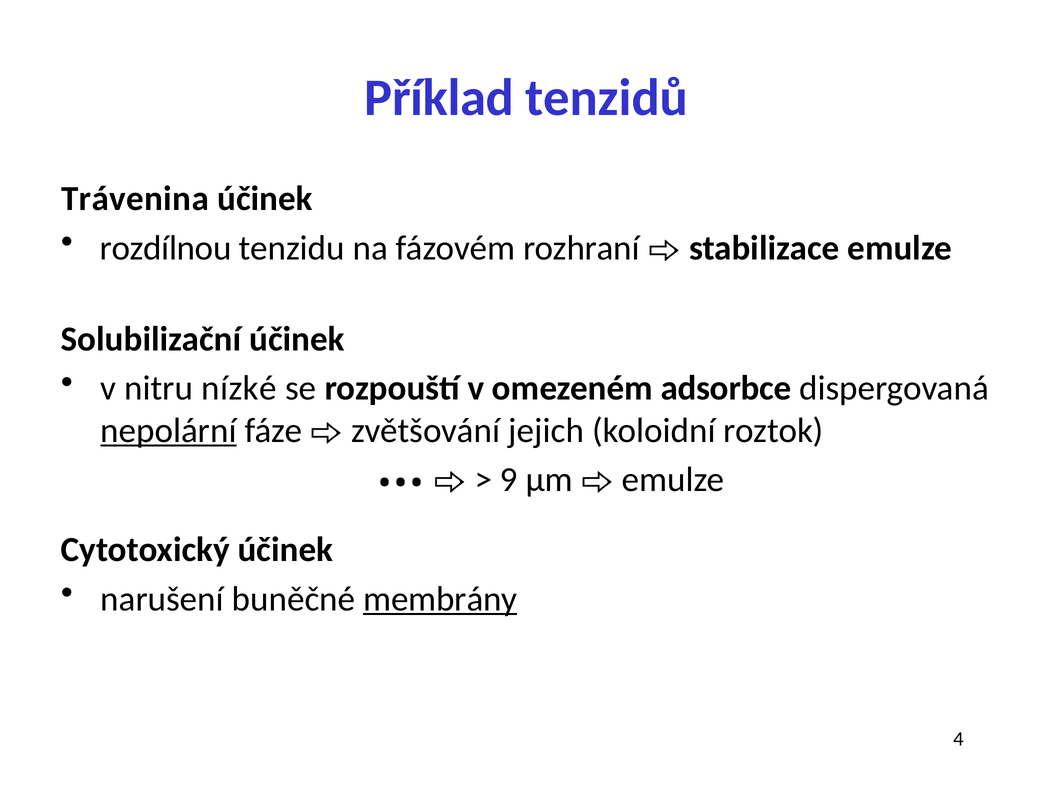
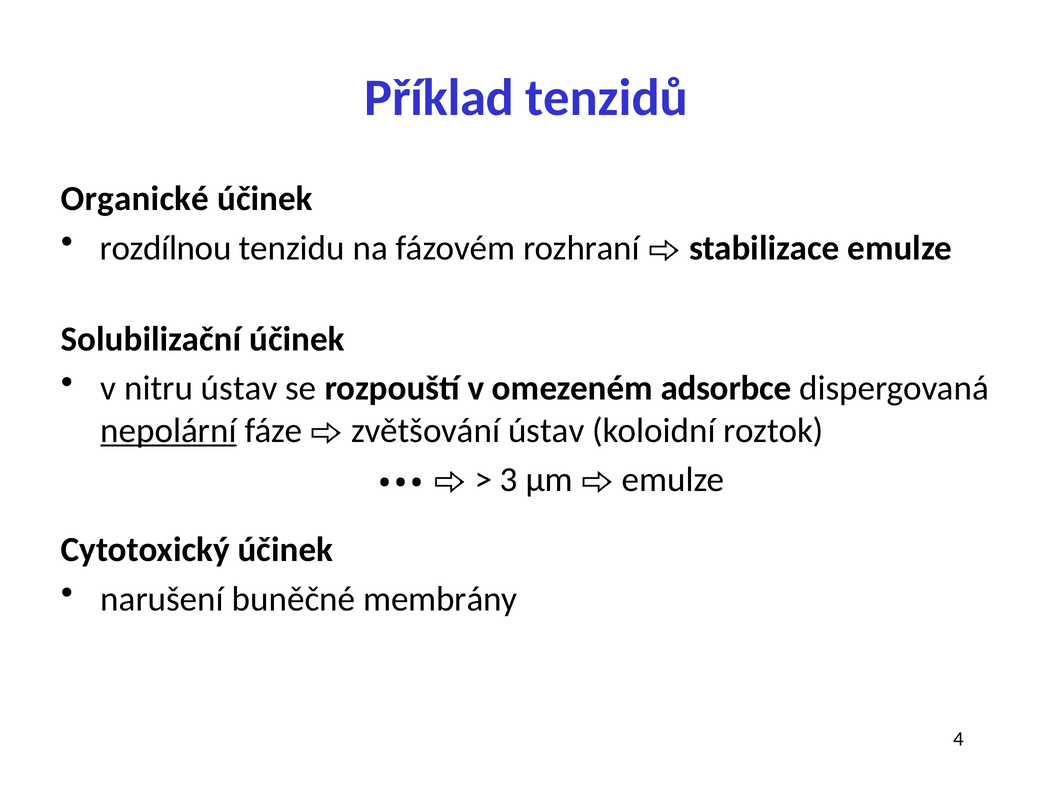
Trávenina: Trávenina -> Organické (135, 199)
nitru nízké: nízké -> ústav (239, 388)
zvětšování jejich: jejich -> ústav (546, 430)
9: 9 -> 3 (509, 479)
membrány underline: present -> none (440, 599)
